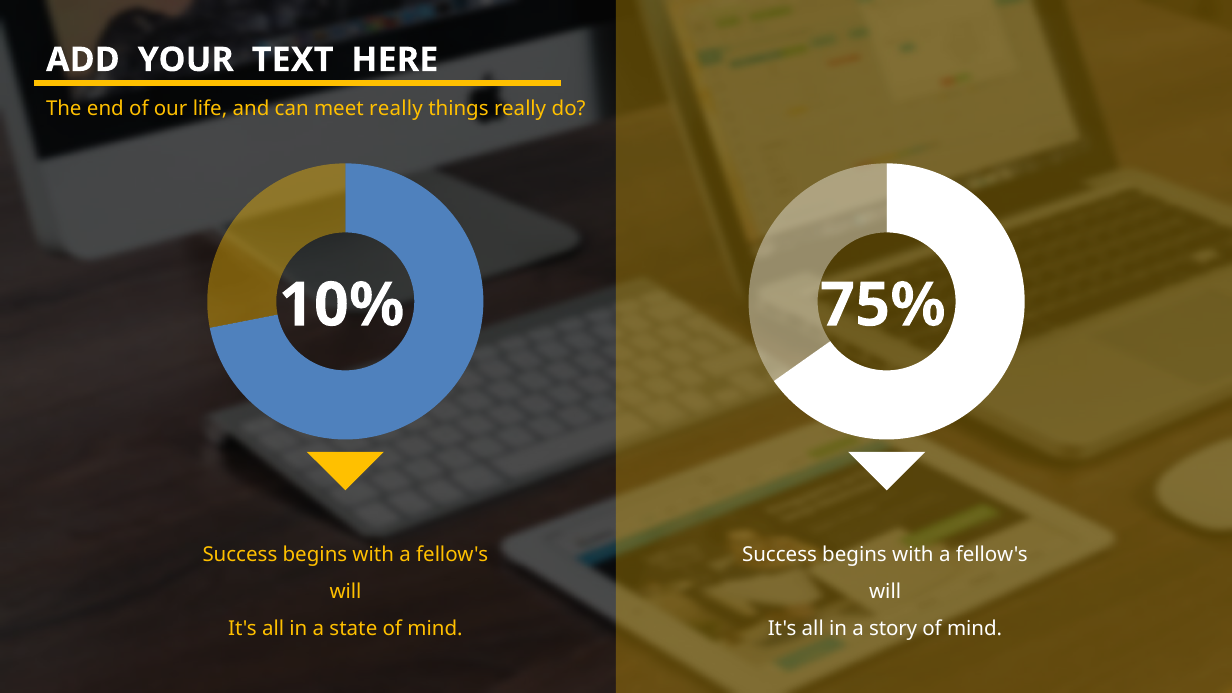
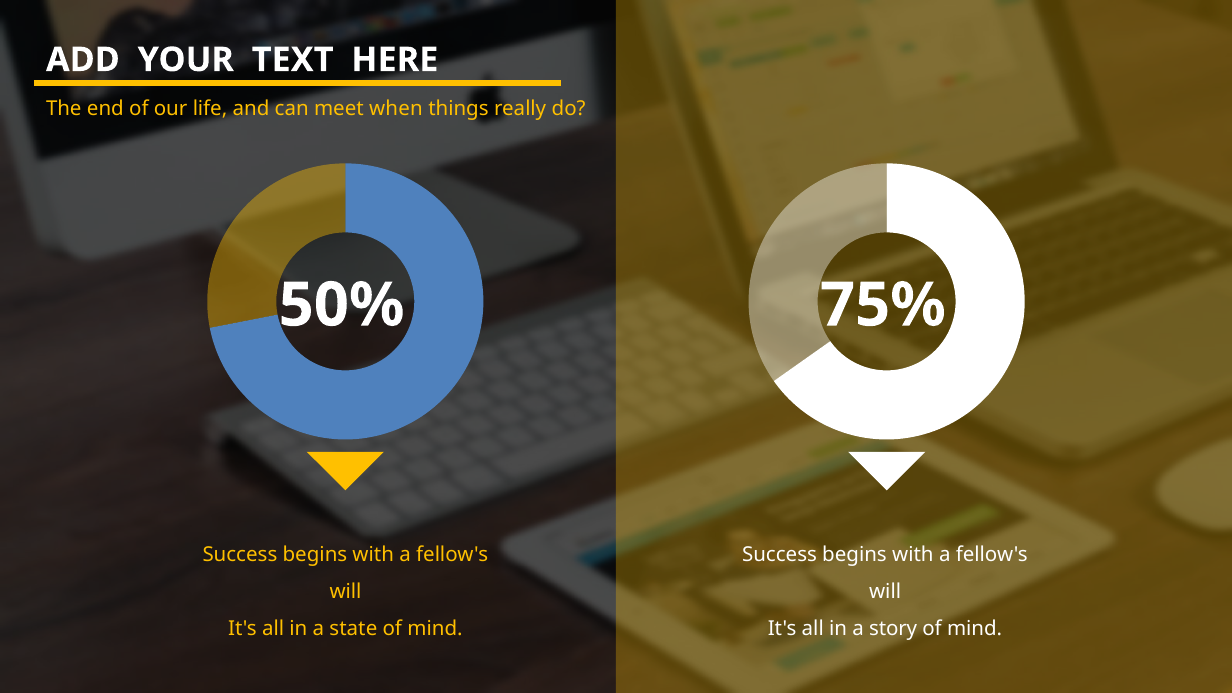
meet really: really -> when (396, 109)
10%: 10% -> 50% (342, 305)
